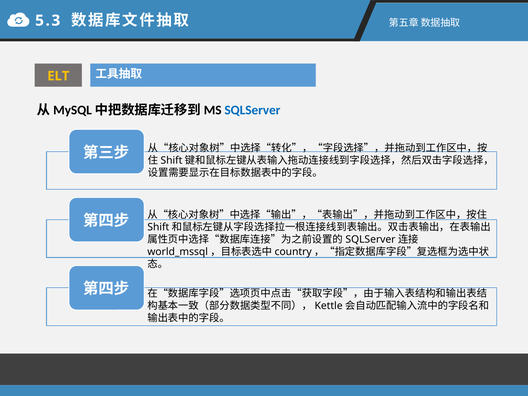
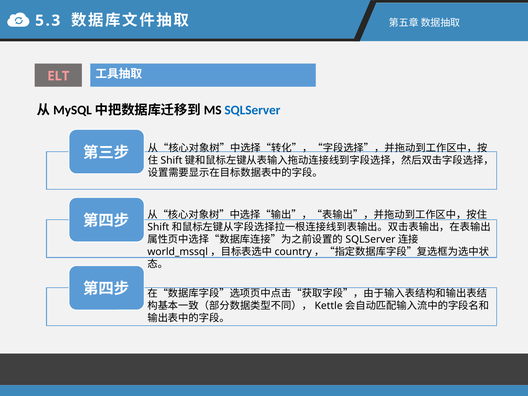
ELT colour: yellow -> pink (58, 76)
